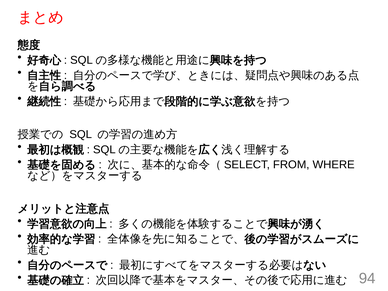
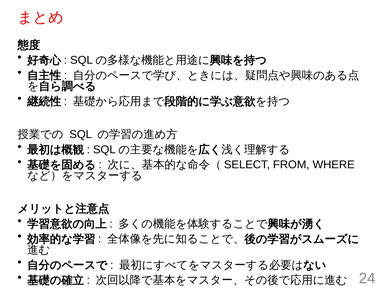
94: 94 -> 24 (367, 279)
